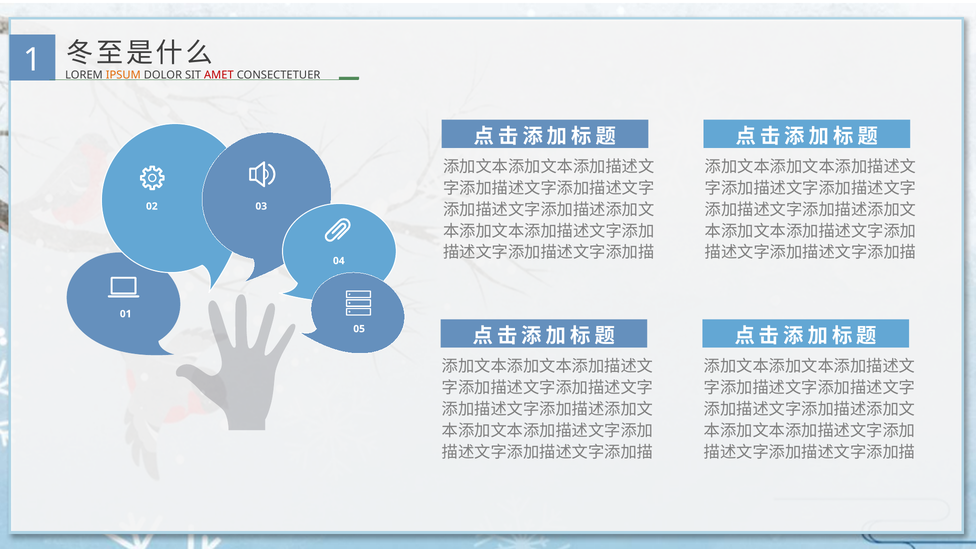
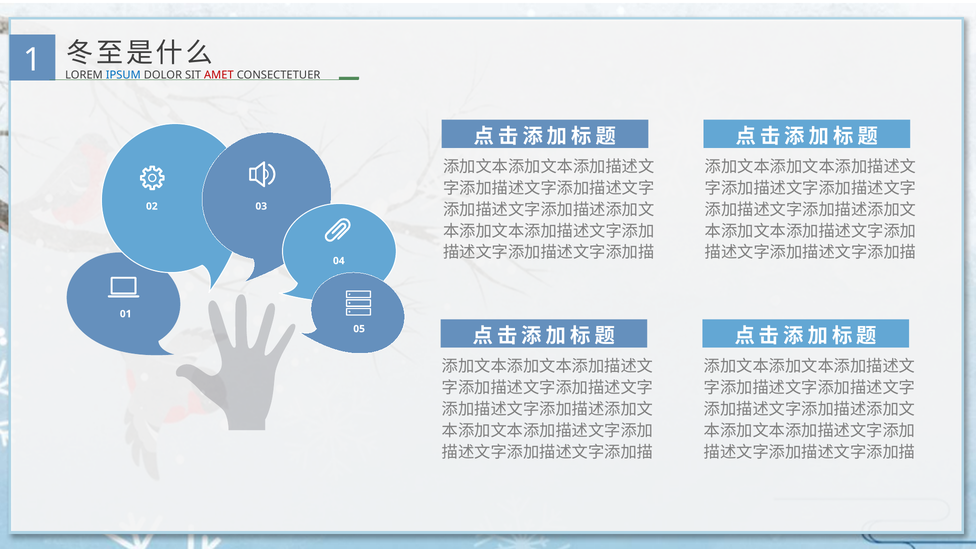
IPSUM colour: orange -> blue (123, 75)
